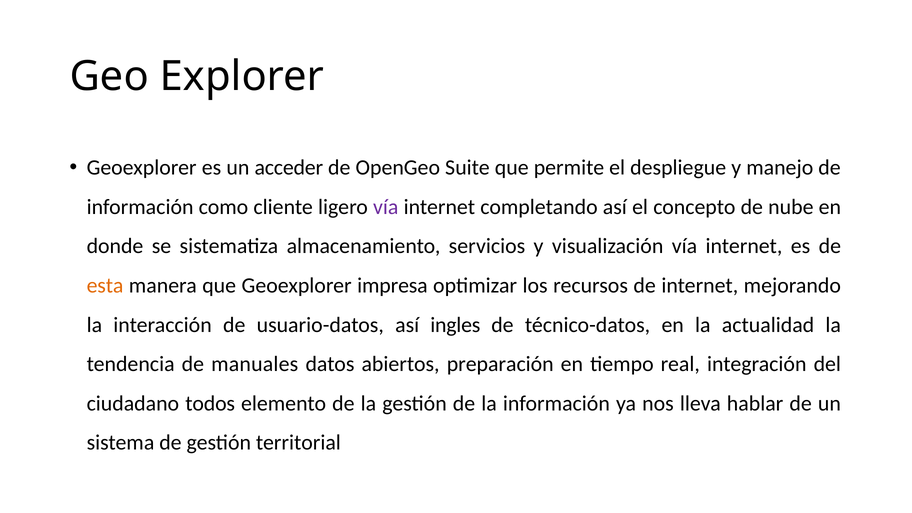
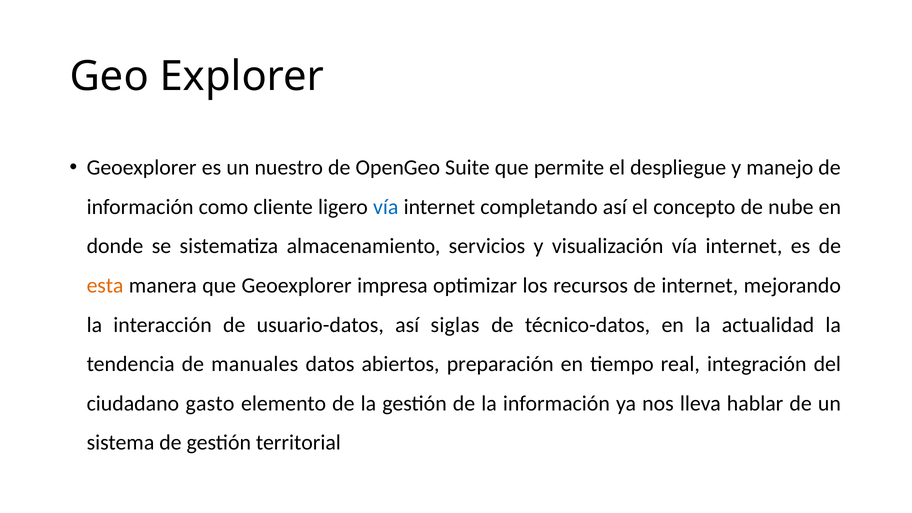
acceder: acceder -> nuestro (289, 168)
vía colour: purple -> blue (386, 207)
ingles: ingles -> siglas (455, 325)
todos: todos -> gasto (210, 403)
